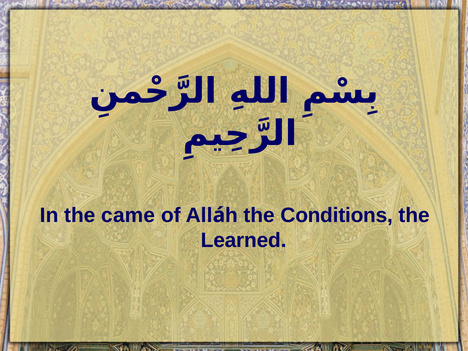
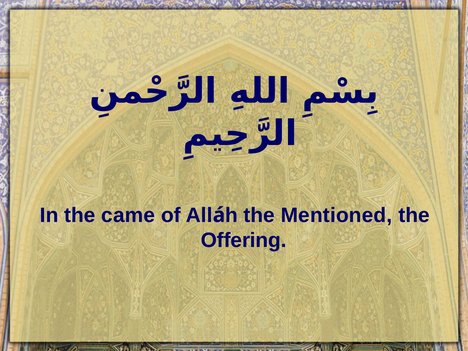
Conditions: Conditions -> Mentioned (336, 215)
Learned: Learned -> Offering (244, 240)
